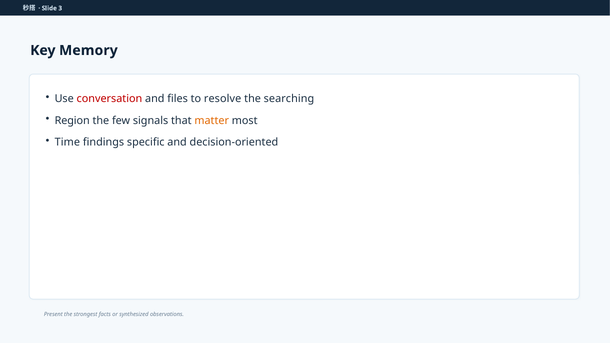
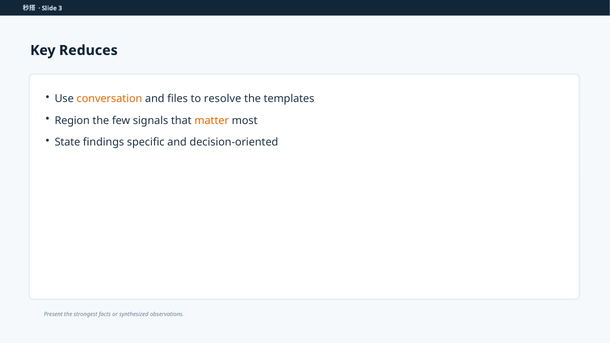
Memory: Memory -> Reduces (88, 50)
conversation colour: red -> orange (109, 99)
searching: searching -> templates (289, 99)
Time: Time -> State (67, 142)
